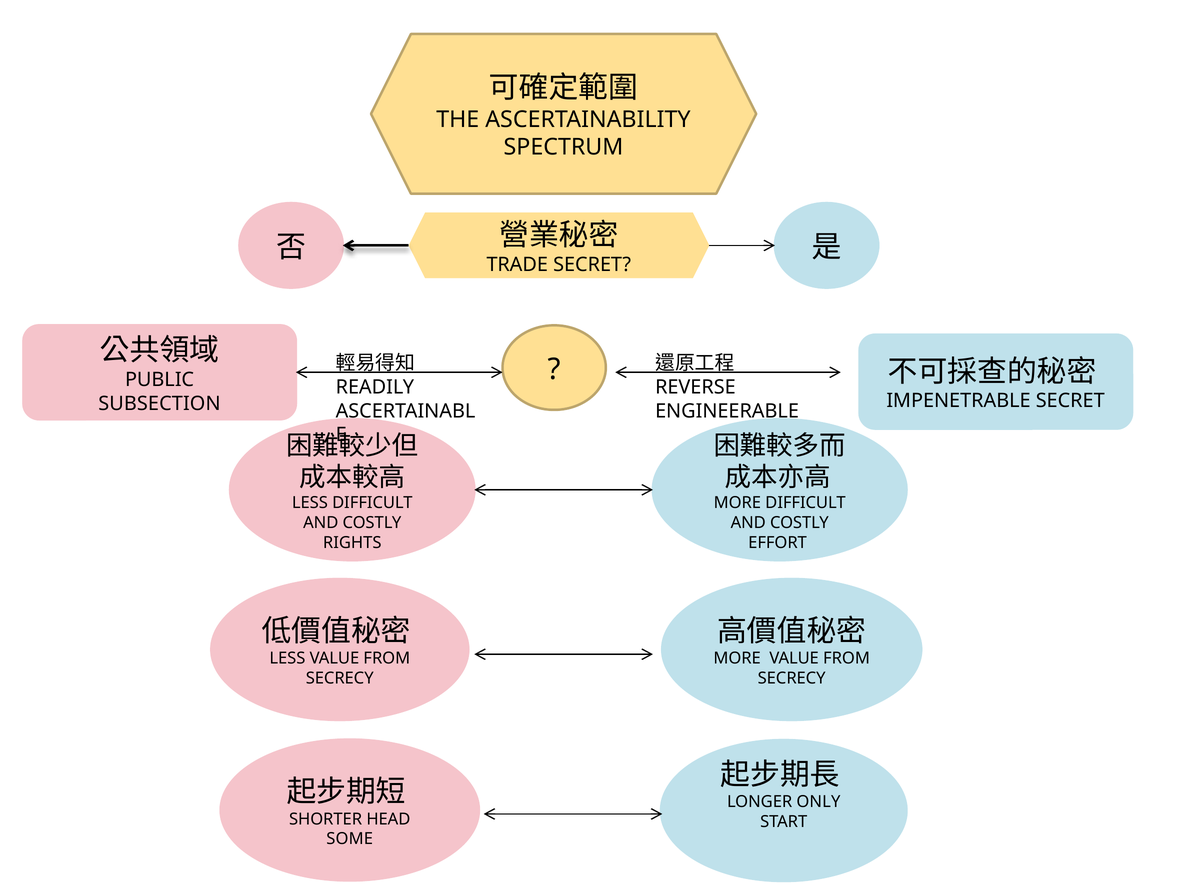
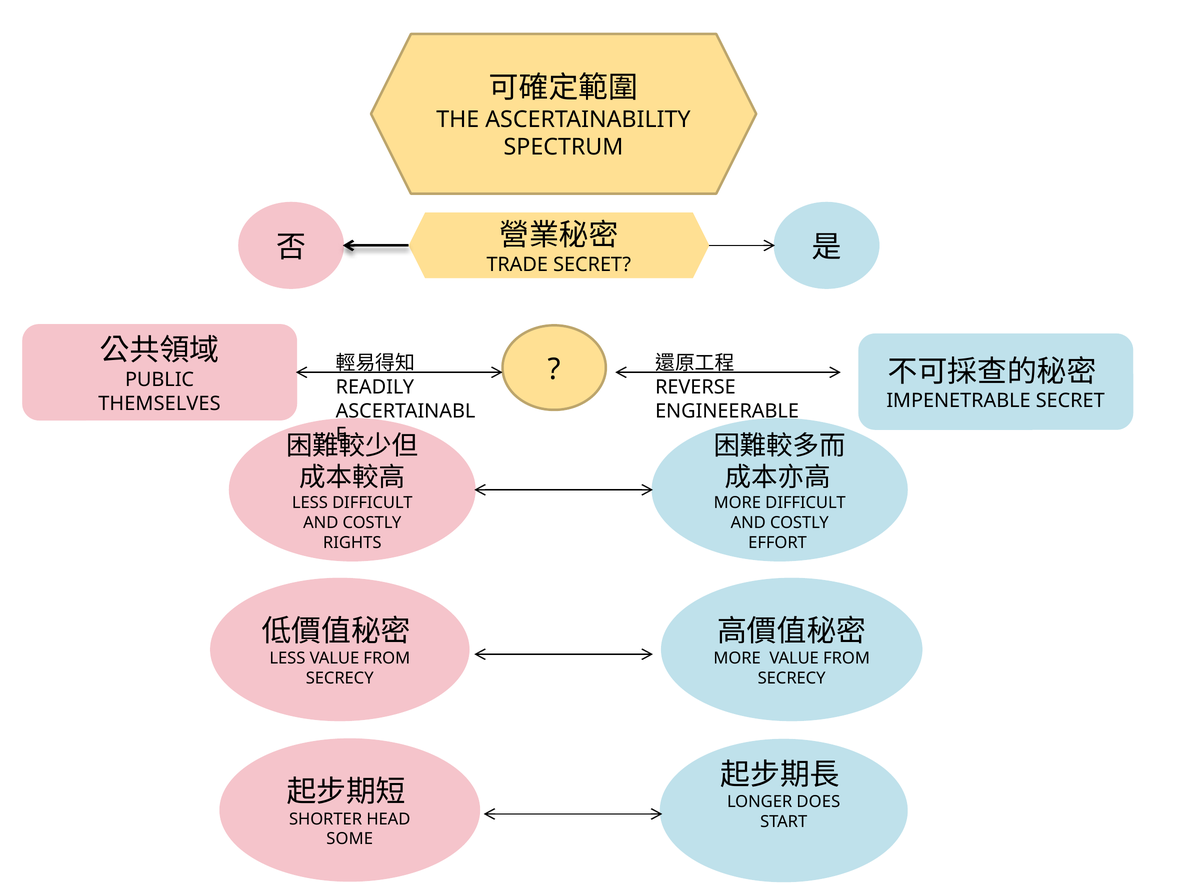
SUBSECTION: SUBSECTION -> THEMSELVES (159, 403)
ONLY: ONLY -> DOES (818, 801)
